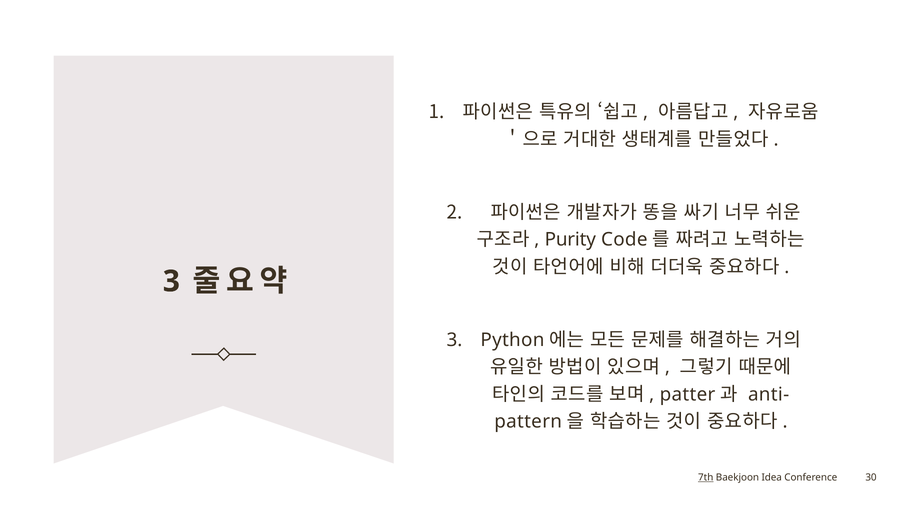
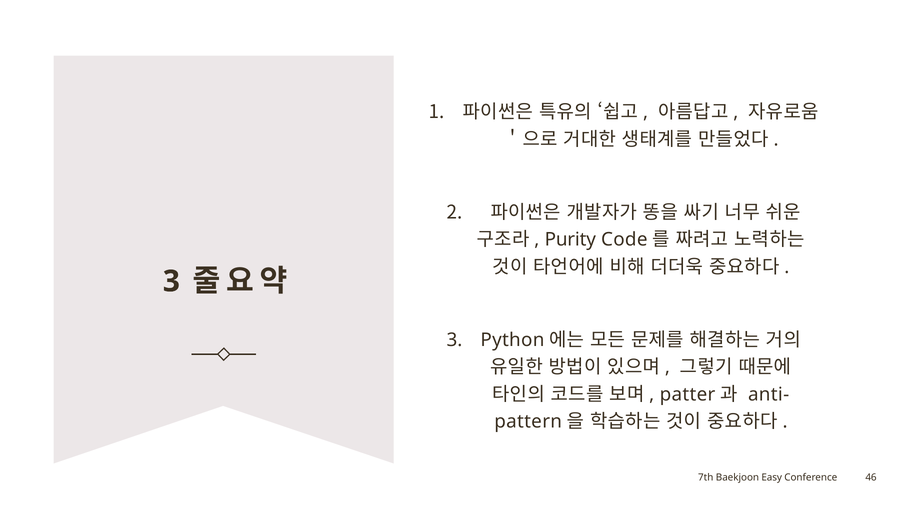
7th underline: present -> none (706, 478)
Idea: Idea -> Easy (772, 478)
30: 30 -> 46 (871, 478)
